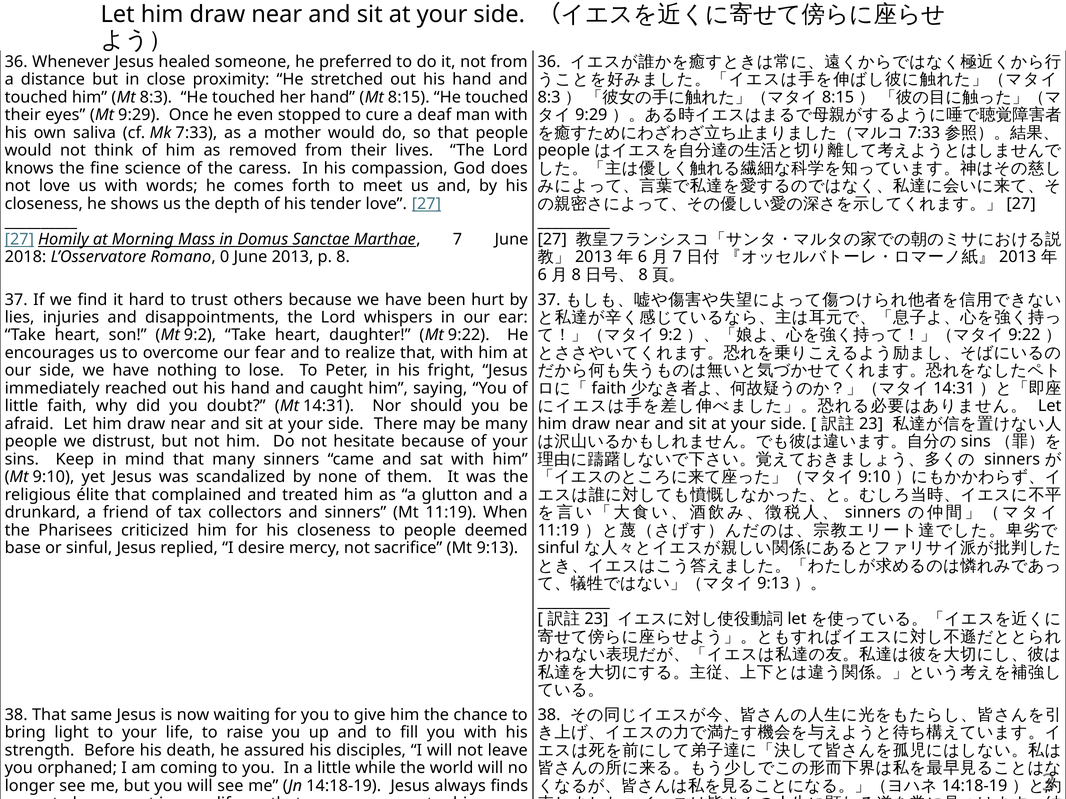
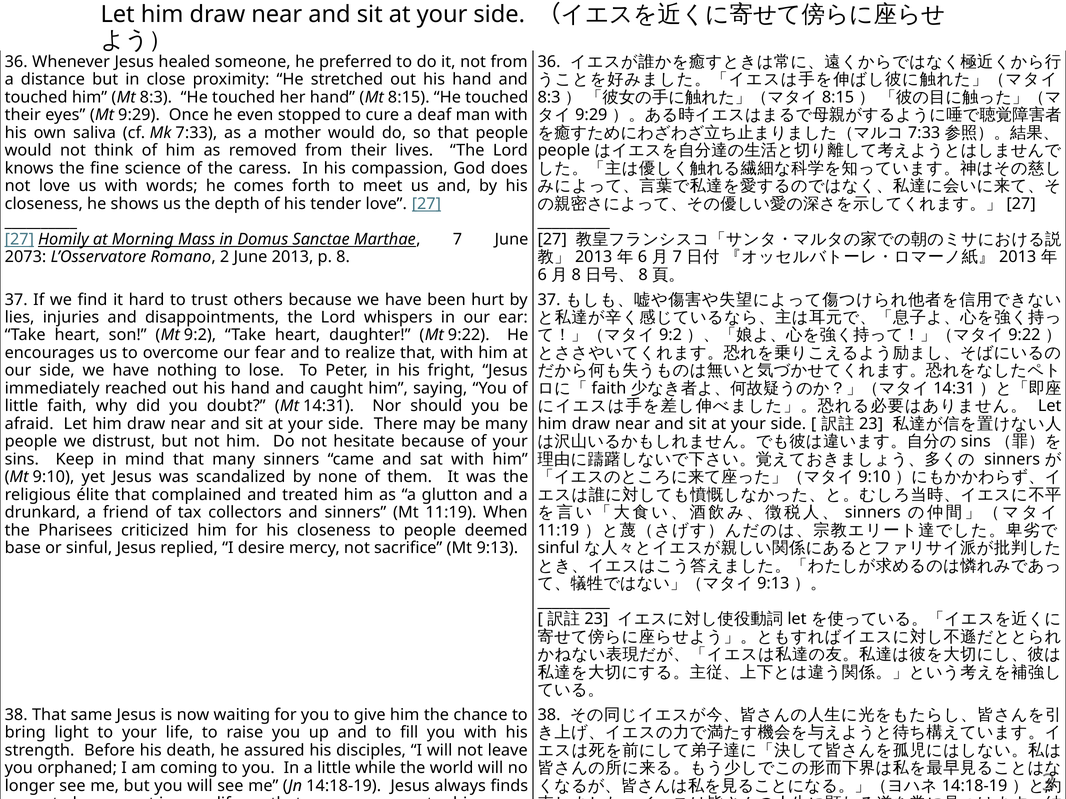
2018: 2018 -> 2073 (26, 257)
0: 0 -> 2 (225, 257)
